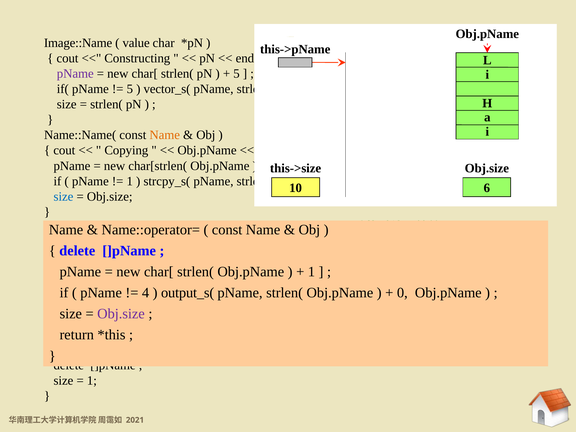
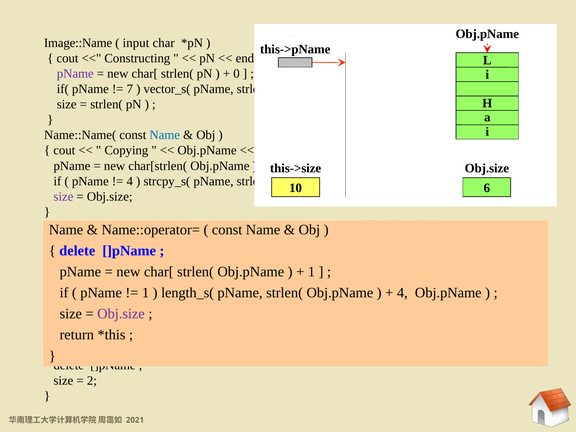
value: value -> input (136, 43)
5: 5 -> 0 (236, 74)
5: 5 -> 7 (130, 89)
Name colour: orange -> blue (165, 135)
1: 1 -> 4 (130, 181)
size colour: blue -> purple (63, 196)
4: 4 -> 1 (146, 293)
output_s(: output_s( -> length_s( (188, 293)
0: 0 -> 4 (402, 293)
1: 1 -> 2 (92, 381)
